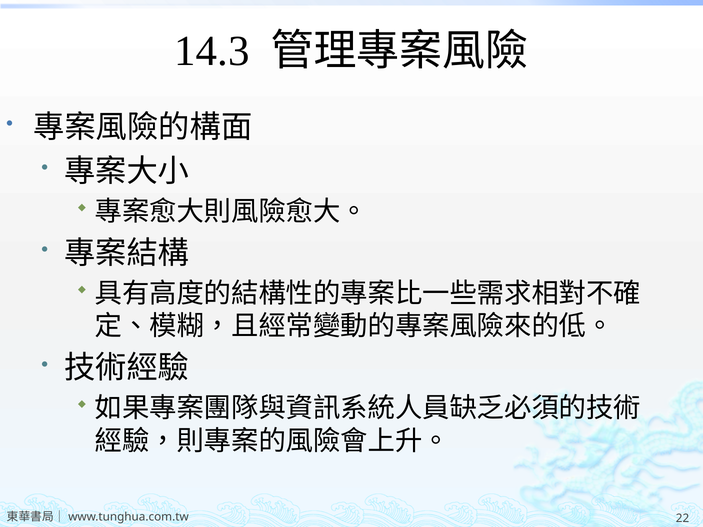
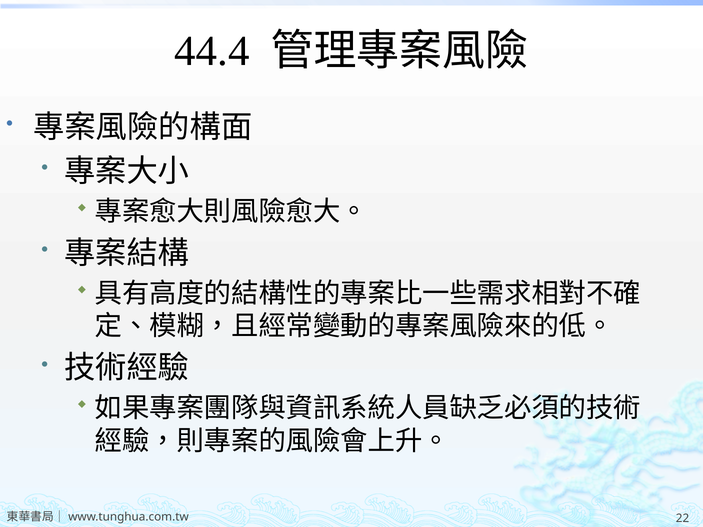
14.3: 14.3 -> 44.4 (212, 51)
